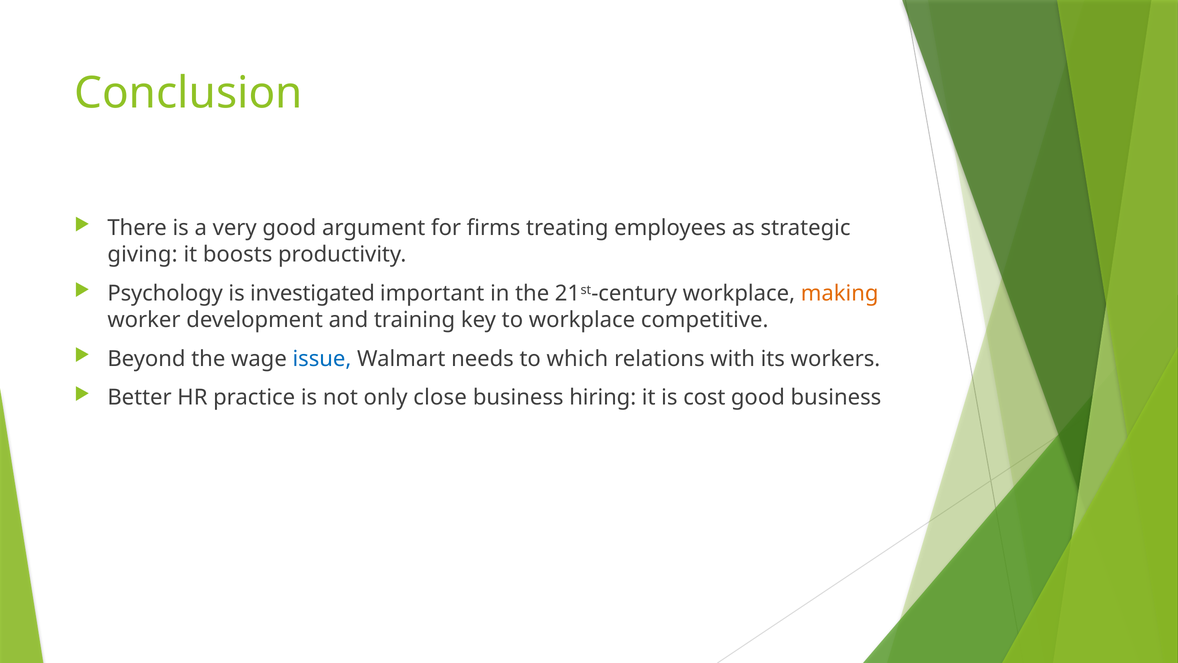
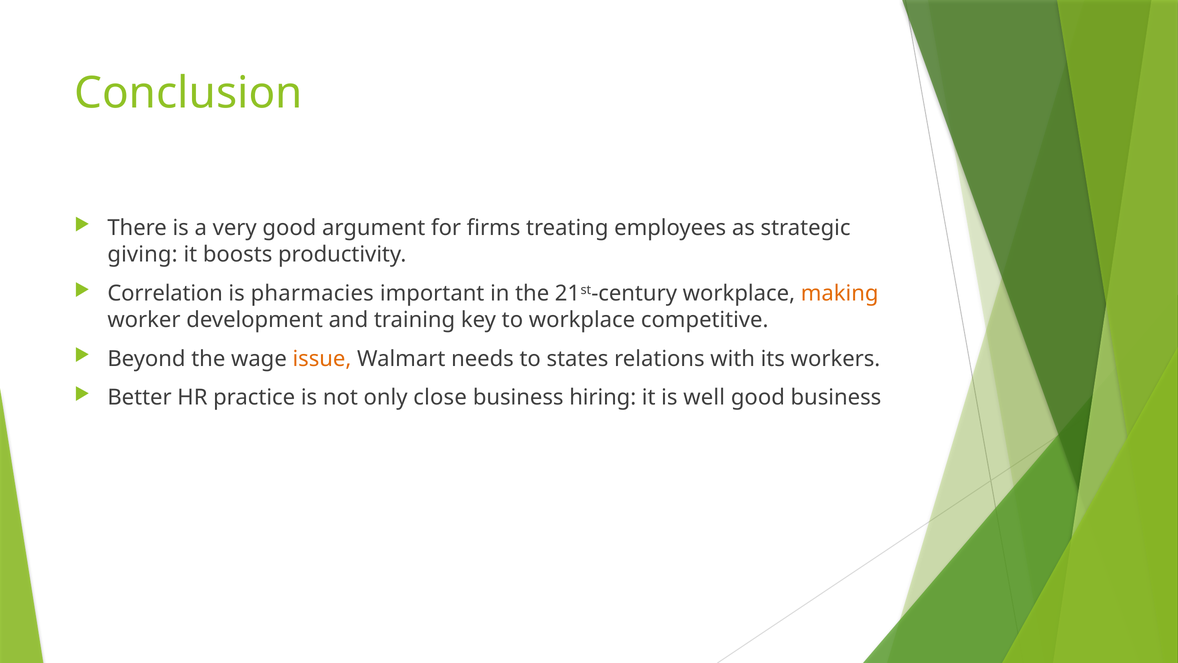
Psychology: Psychology -> Correlation (165, 293)
investigated: investigated -> pharmacies (312, 293)
issue colour: blue -> orange (322, 359)
which: which -> states (578, 359)
cost: cost -> well (704, 397)
